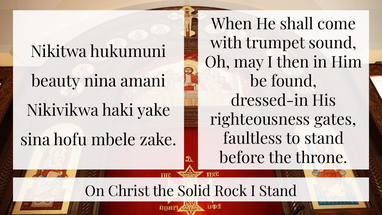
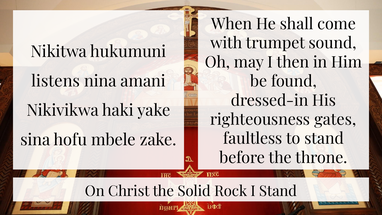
beauty: beauty -> listens (56, 81)
